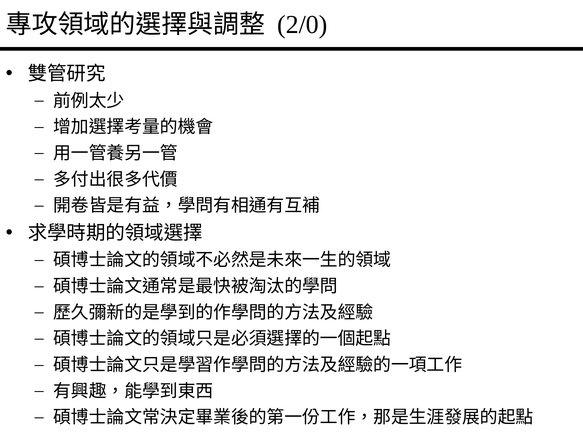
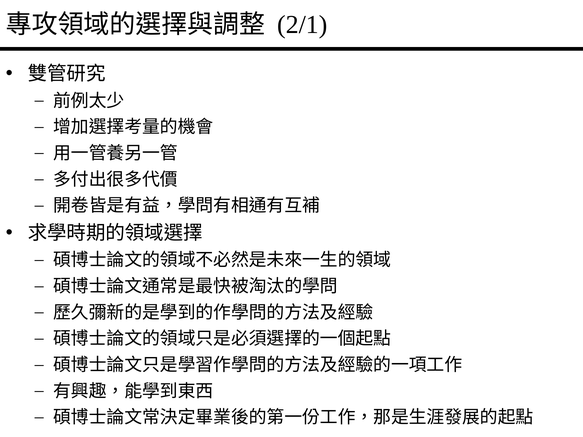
2/0: 2/0 -> 2/1 (302, 25)
